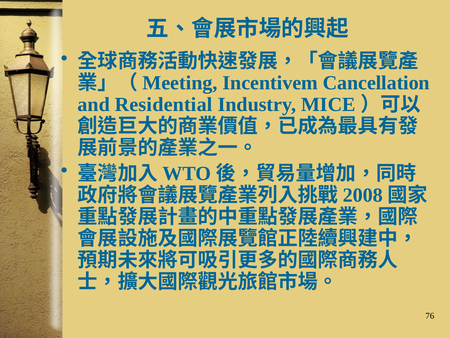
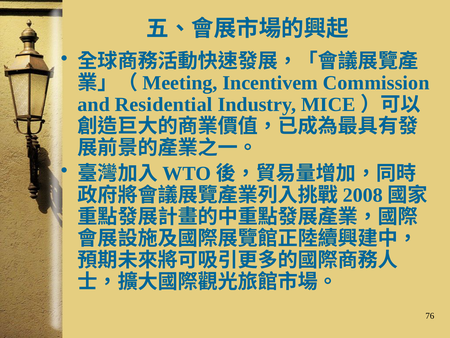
Cancellation: Cancellation -> Commission (376, 83)
